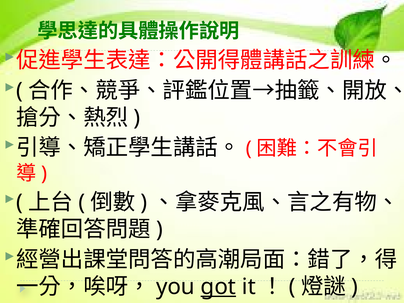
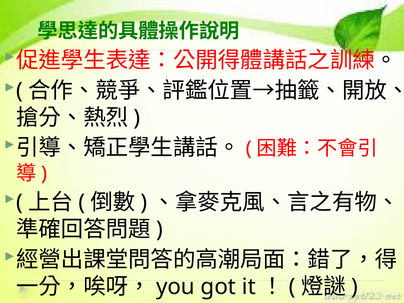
got underline: present -> none (218, 287)
